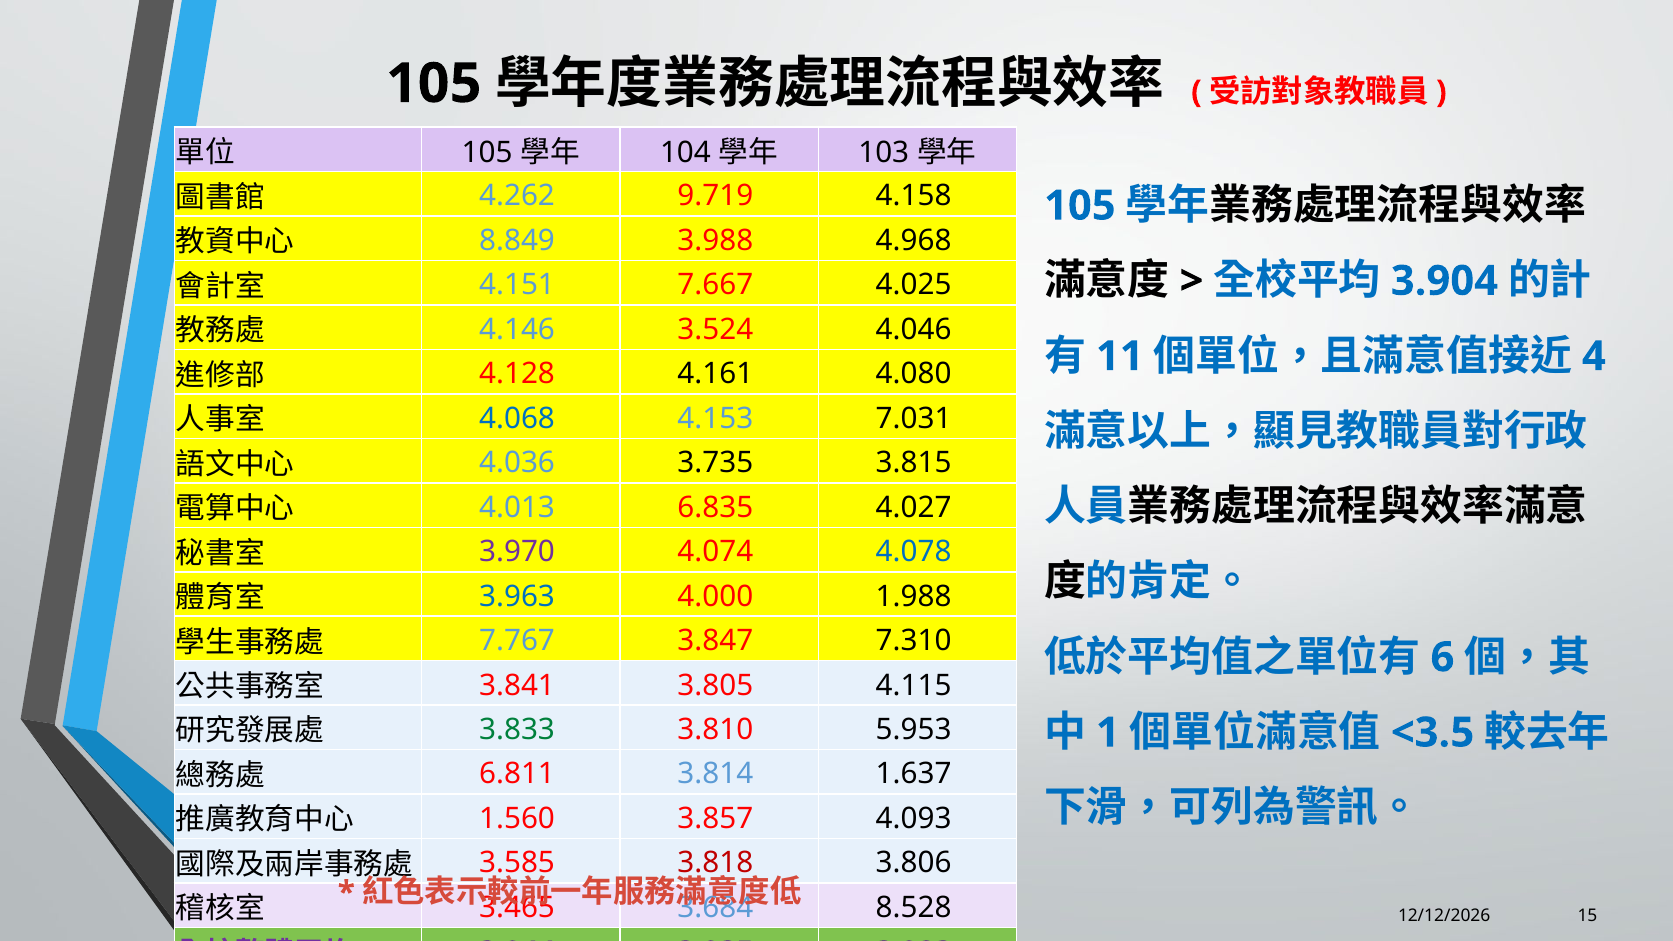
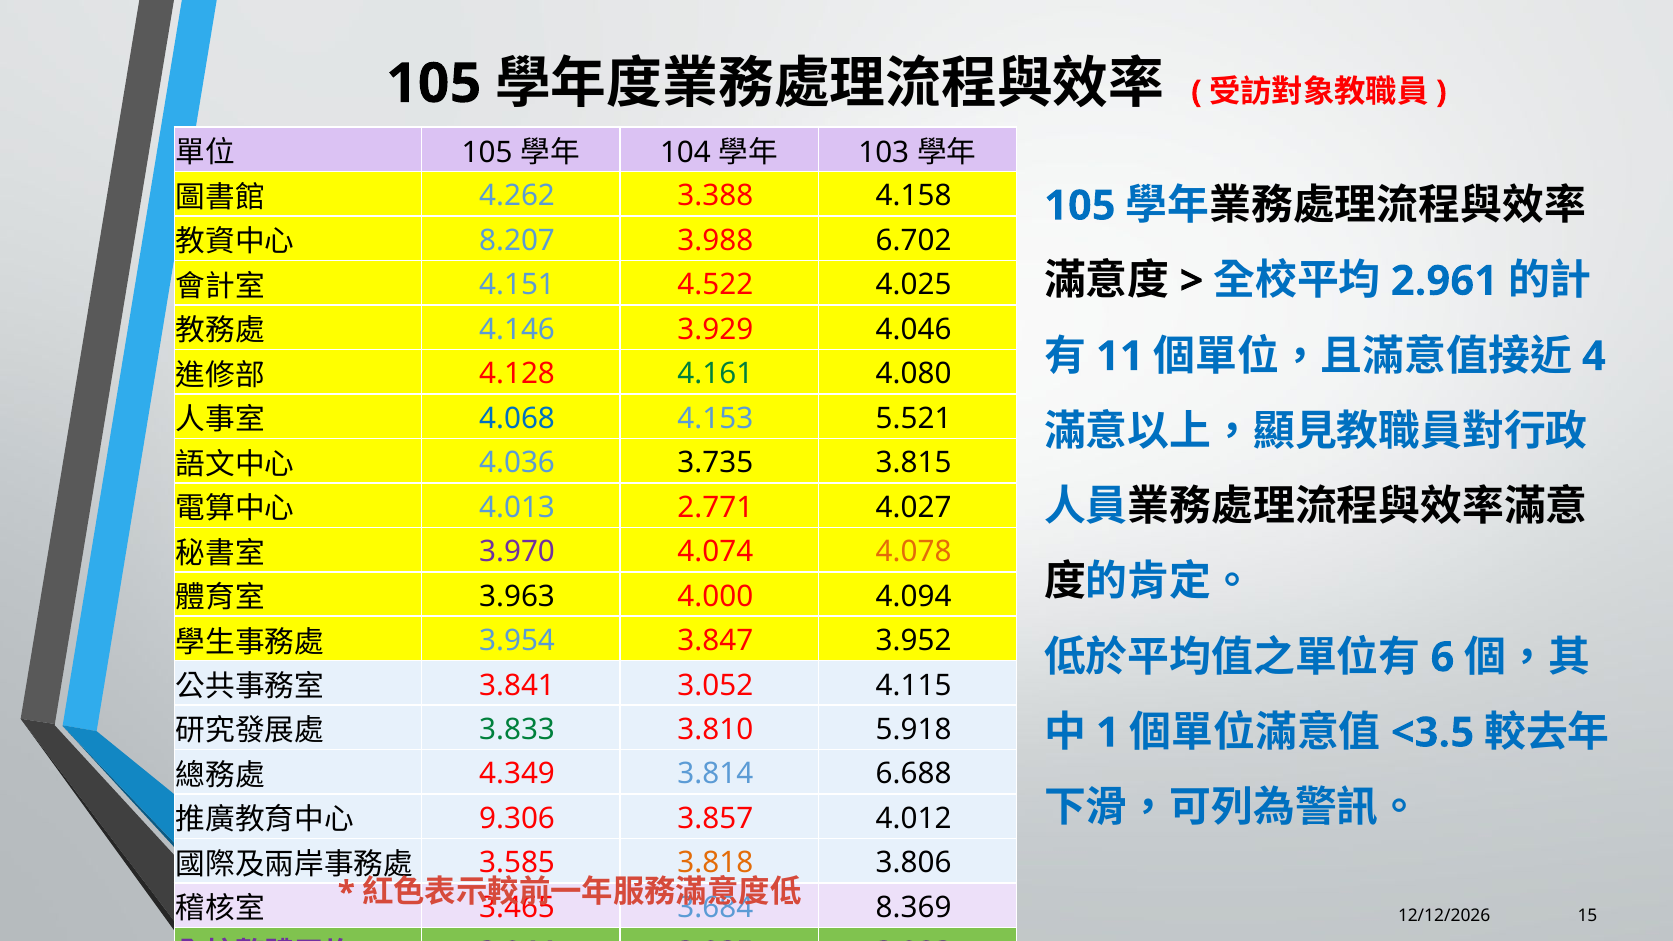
9.719: 9.719 -> 3.388 (715, 196)
8.849: 8.849 -> 8.207 (517, 241)
4.968: 4.968 -> 6.702 (914, 241)
3.904: 3.904 -> 2.961 (1444, 281)
7.667: 7.667 -> 4.522 (715, 285)
3.524: 3.524 -> 3.929 (715, 330)
4.161 colour: black -> green (715, 374)
7.031: 7.031 -> 5.521 (914, 419)
6.835: 6.835 -> 2.771 (715, 507)
4.078 colour: blue -> orange (914, 552)
3.963 colour: blue -> black (517, 596)
1.988: 1.988 -> 4.094 (914, 596)
7.767: 7.767 -> 3.954 (517, 641)
7.310: 7.310 -> 3.952 (914, 641)
3.805: 3.805 -> 3.052 (715, 685)
5.953: 5.953 -> 5.918 (914, 730)
6.811: 6.811 -> 4.349 (517, 774)
1.637: 1.637 -> 6.688 (914, 774)
1.560: 1.560 -> 9.306 (517, 819)
4.093: 4.093 -> 4.012 (914, 819)
3.818 colour: red -> orange (715, 863)
8.528: 8.528 -> 8.369 (914, 908)
